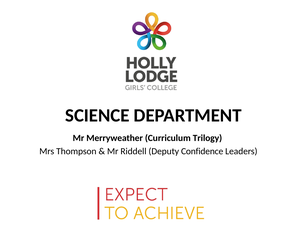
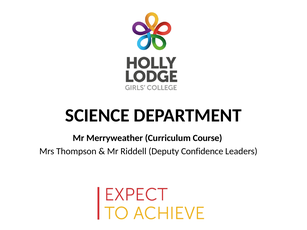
Trilogy: Trilogy -> Course (207, 138)
